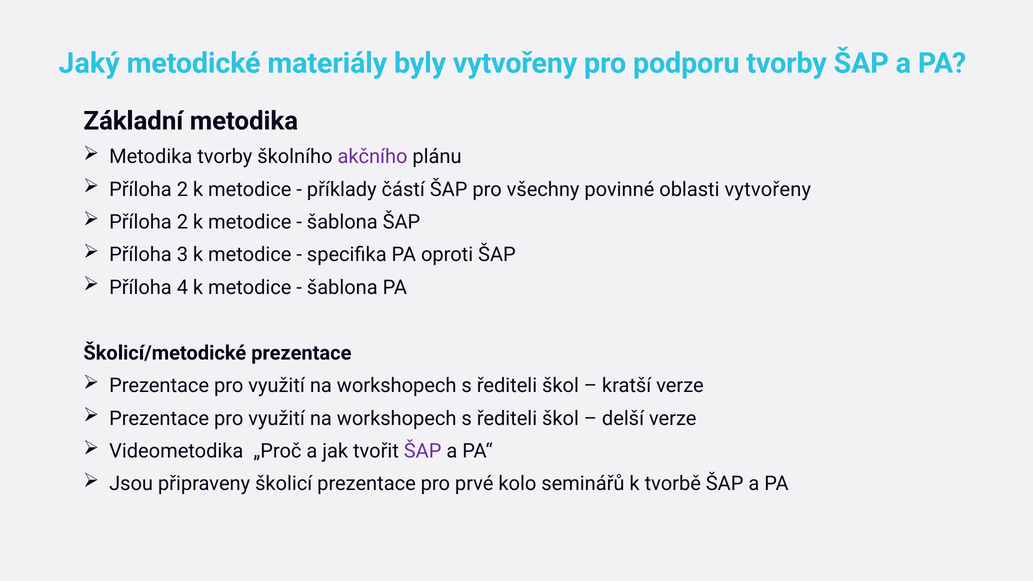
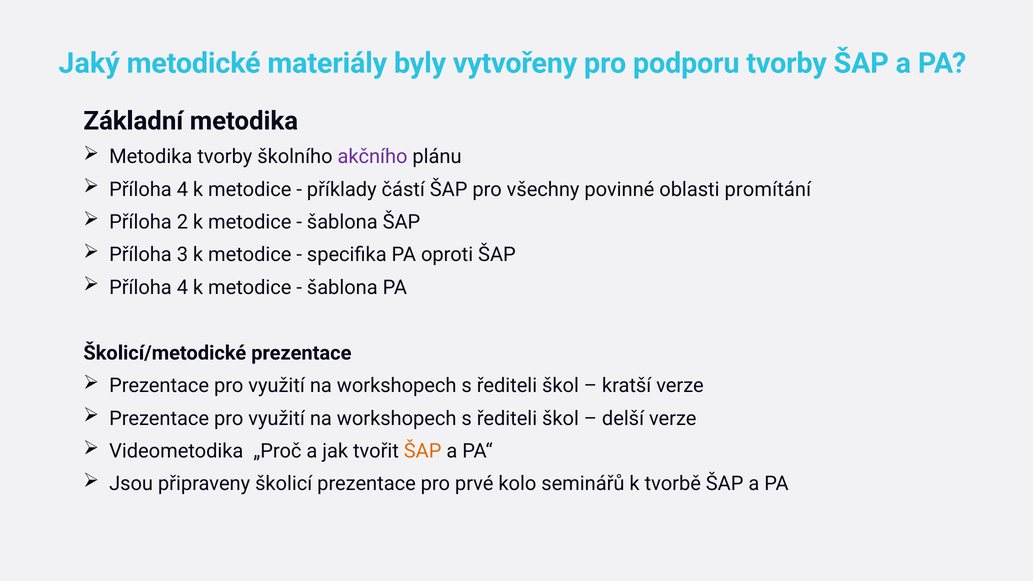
2: 2 -> 4 (182, 189)
oblasti vytvořeny: vytvořeny -> promítání (768, 189)
ŠAP colour: purple -> orange (423, 451)
